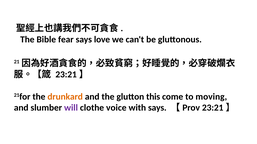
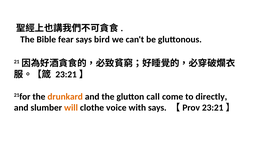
love: love -> bird (102, 40)
this: this -> call (153, 97)
moving: moving -> directly (211, 97)
will colour: purple -> orange (71, 108)
